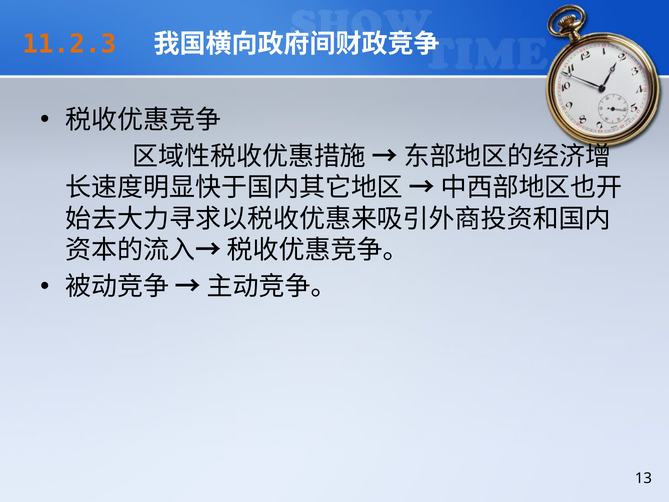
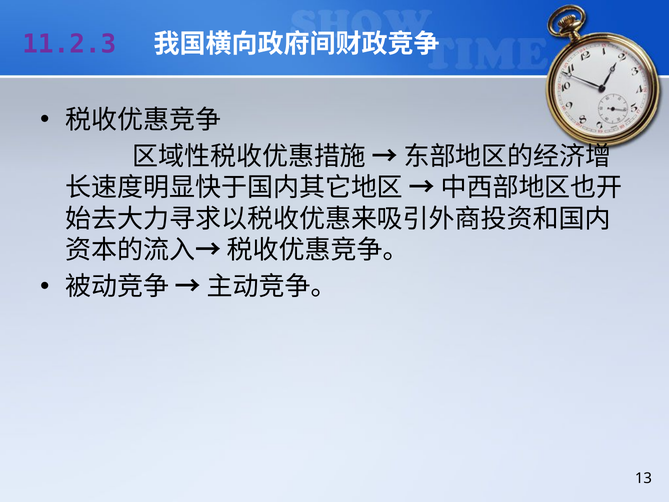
11.2.3 colour: orange -> purple (69, 44)
